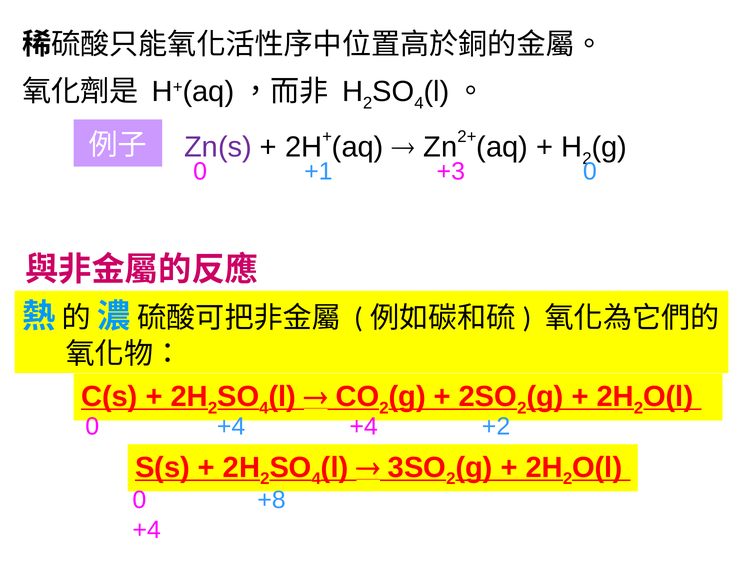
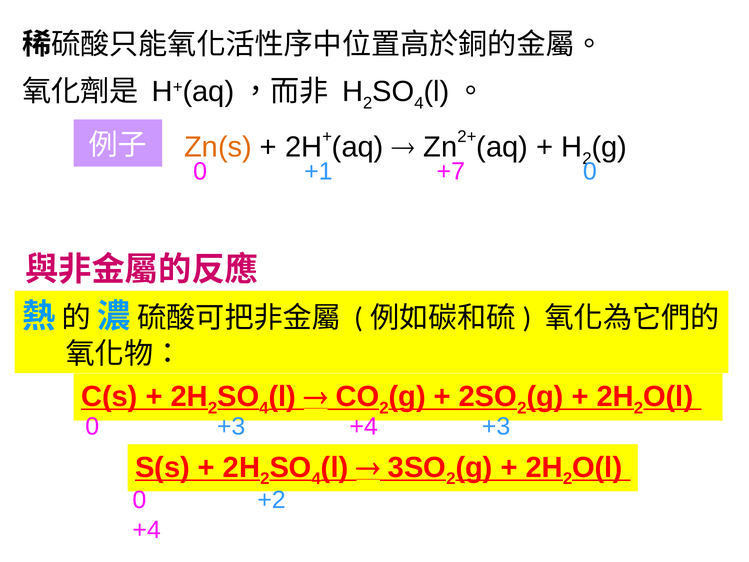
Zn(s colour: purple -> orange (218, 147)
+3: +3 -> +7 (451, 171)
0 +4: +4 -> +3 (231, 426)
+4 +2: +2 -> +3 (496, 426)
+8: +8 -> +2 (271, 500)
